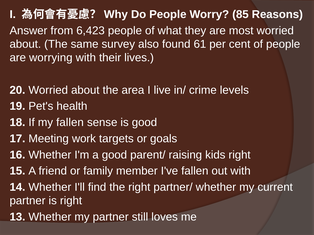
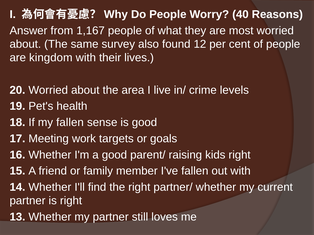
85: 85 -> 40 (240, 14)
6,423: 6,423 -> 1,167 (91, 31)
61: 61 -> 12 (200, 44)
worrying: worrying -> kingdom (51, 58)
